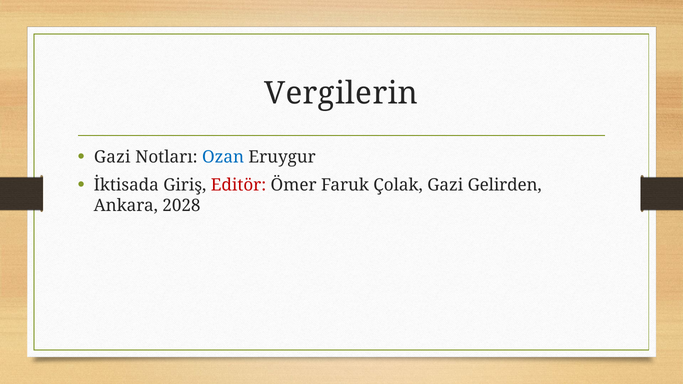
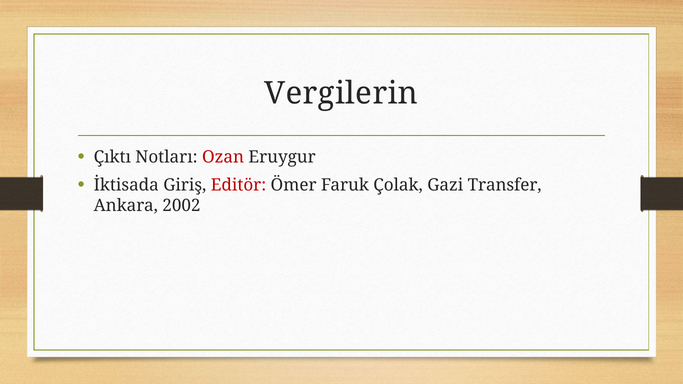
Gazi: Gazi -> Çıktı (112, 157)
Ozan colour: blue -> red (223, 157)
Gelirden: Gelirden -> Transfer (505, 185)
2028: 2028 -> 2002 (181, 206)
